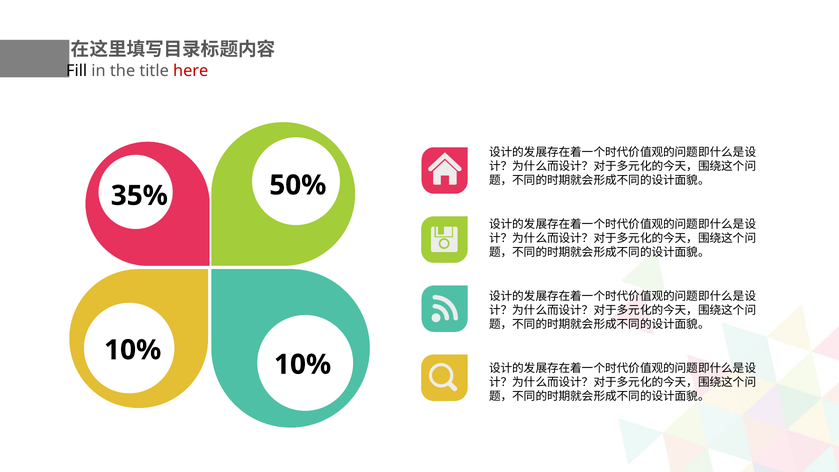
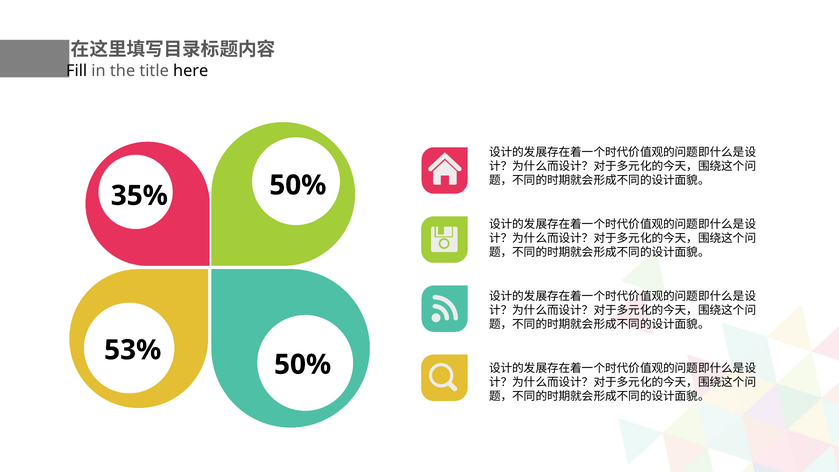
here colour: red -> black (191, 71)
10%: 10% -> 53% (133, 350)
10%: 10% -> 50% (303, 365)
